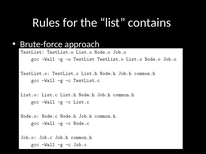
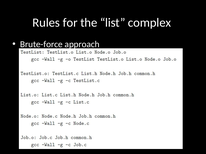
contains: contains -> complex (149, 23)
